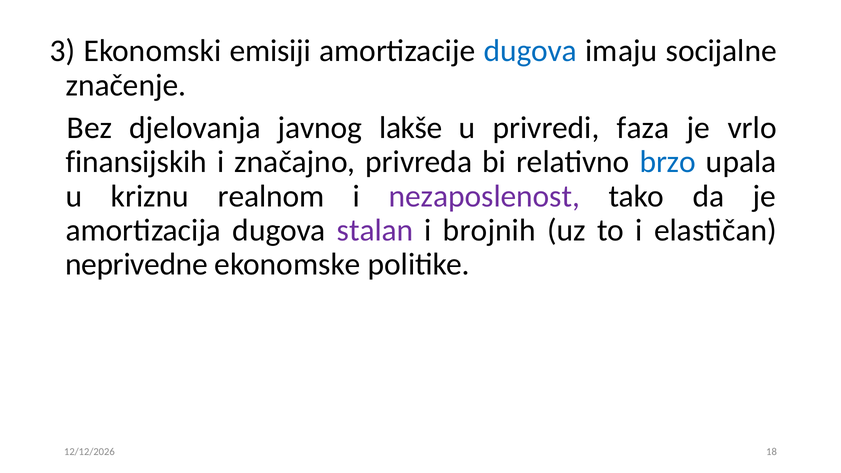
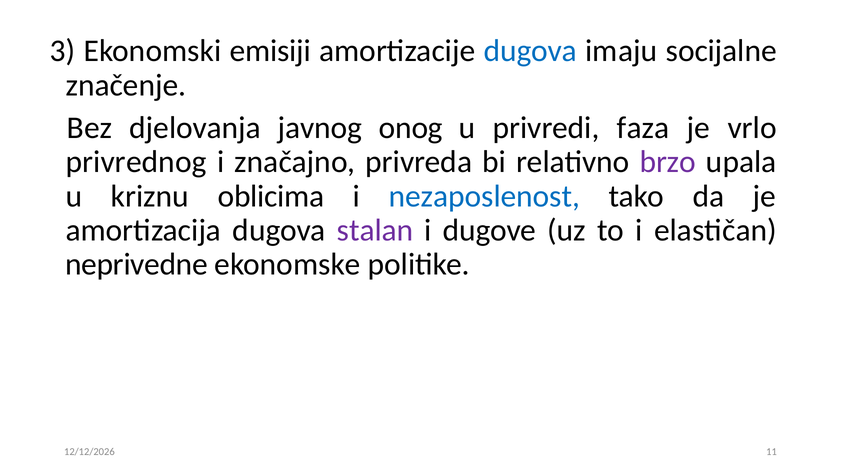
lakše: lakše -> onog (411, 128)
finansijskih: finansijskih -> privrednog (136, 162)
brzo colour: blue -> purple (668, 162)
realnom: realnom -> oblicima (271, 196)
nezaposlenost colour: purple -> blue (484, 196)
brojnih: brojnih -> dugove (490, 230)
18: 18 -> 11 (772, 452)
